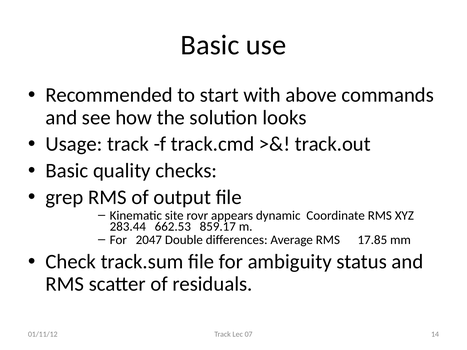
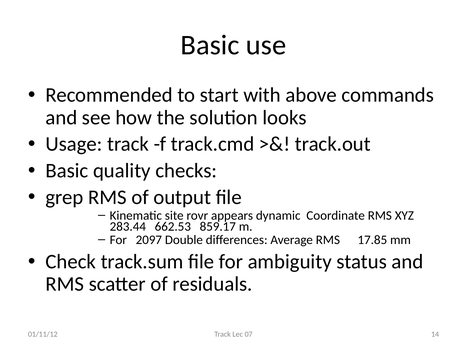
2047: 2047 -> 2097 (149, 240)
